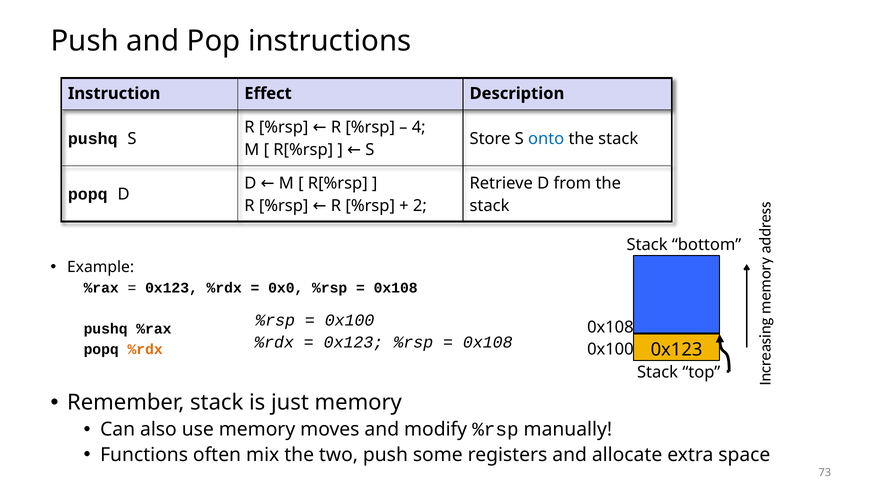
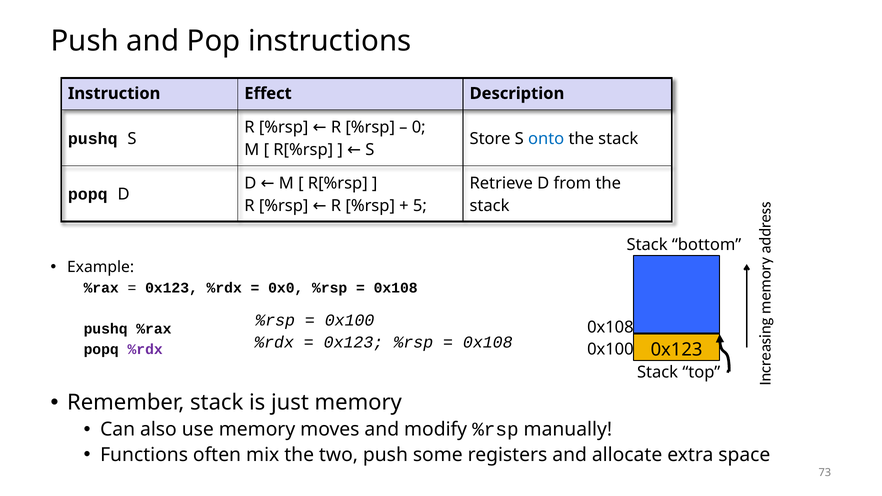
4: 4 -> 0 (419, 127)
2: 2 -> 5 (420, 206)
%rdx colour: orange -> purple (145, 350)
